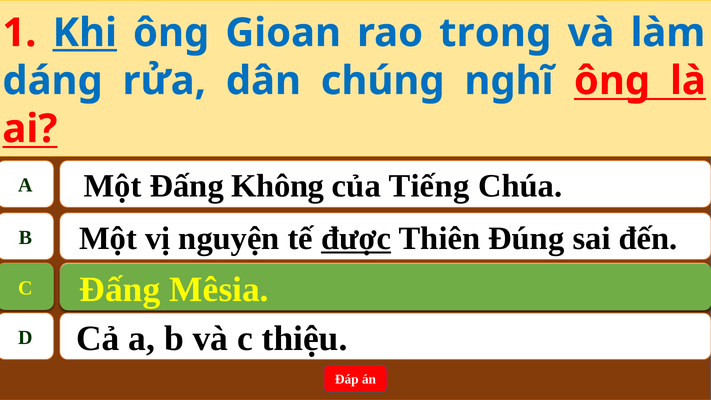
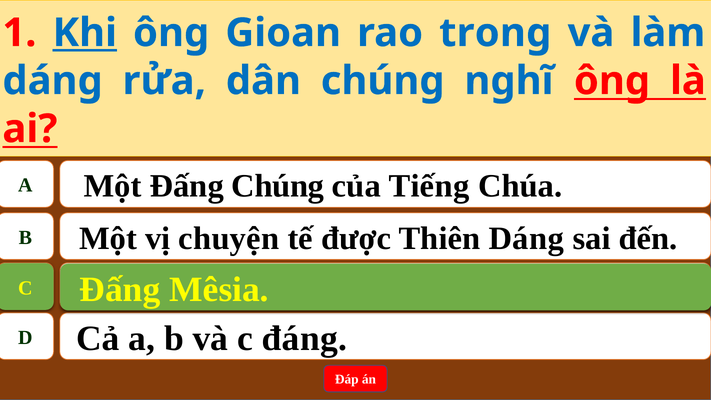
Đấng Không: Không -> Chúng (278, 186)
nguyện: nguyện -> chuyện (229, 238)
được underline: present -> none (356, 238)
Thiên Đúng: Đúng -> Dáng (526, 238)
thiệu: thiệu -> đáng (304, 339)
